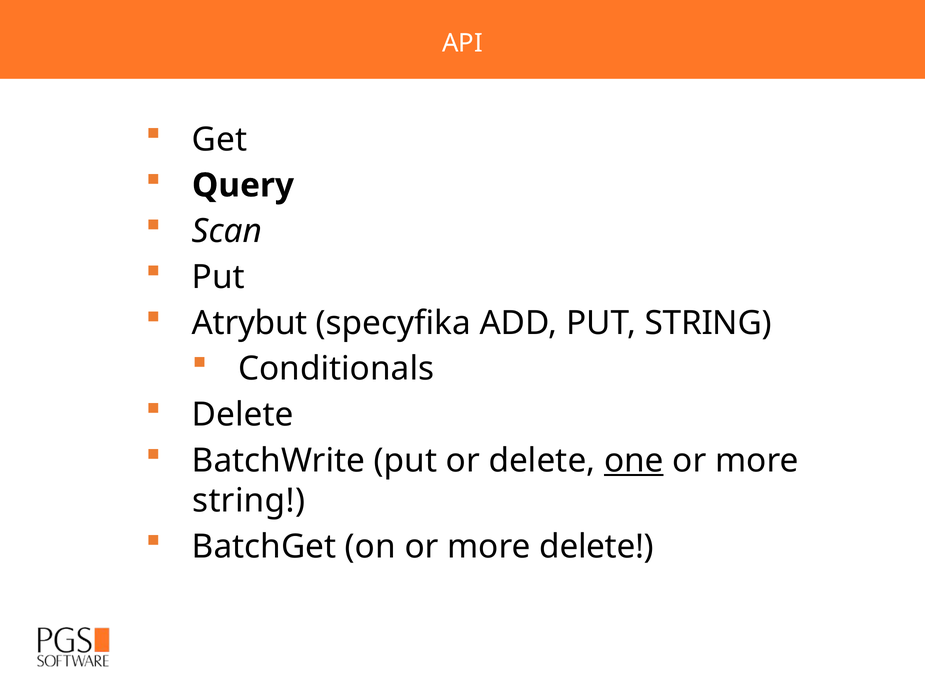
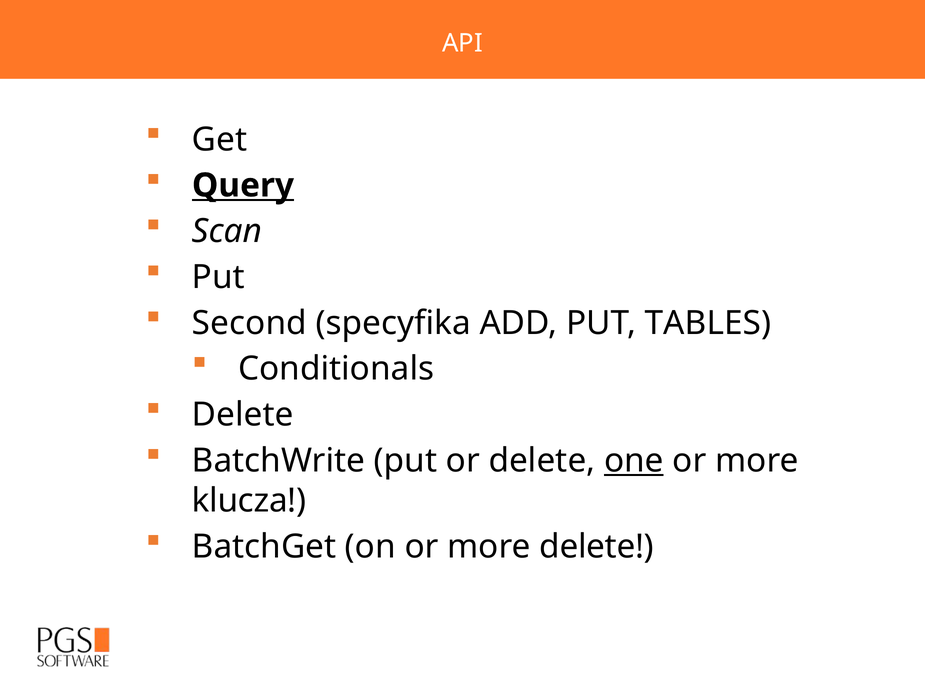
Query underline: none -> present (243, 185)
Atrybut: Atrybut -> Second (249, 323)
PUT STRING: STRING -> TABLES (708, 323)
string: string -> klucza (249, 500)
